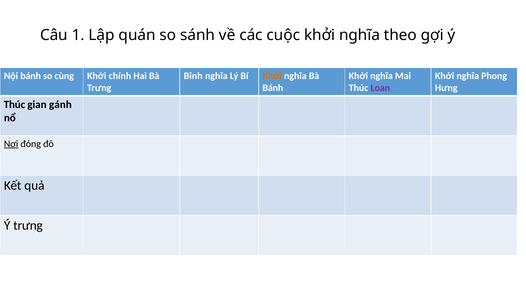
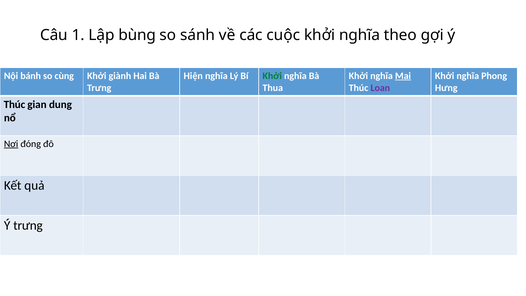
quán: quán -> bùng (137, 35)
chính: chính -> giành (120, 76)
Binh: Binh -> Hiện (193, 76)
Khởi colour: orange -> green (272, 76)
Mai underline: none -> present (403, 76)
Bánh: Bánh -> Thua (273, 88)
gánh: gánh -> dung (60, 105)
